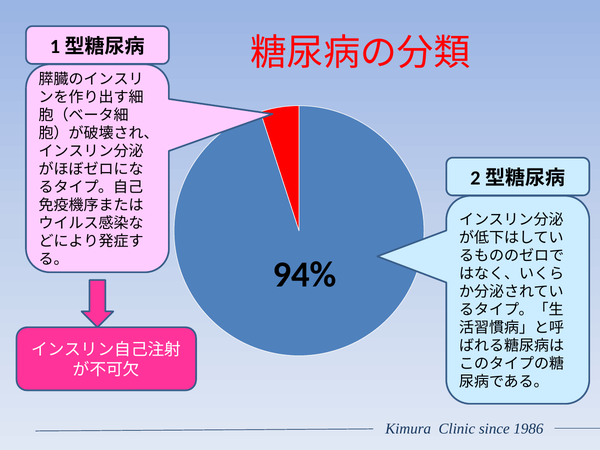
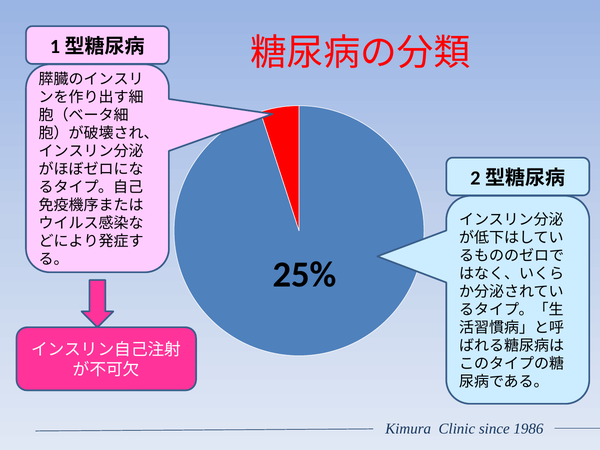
94%: 94% -> 25% (305, 275)
